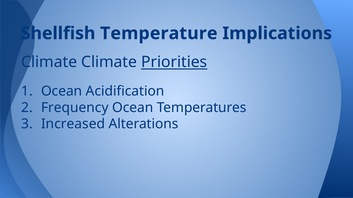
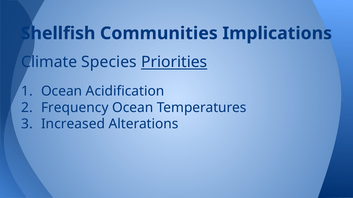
Temperature: Temperature -> Communities (159, 33)
Climate Climate: Climate -> Species (109, 62)
